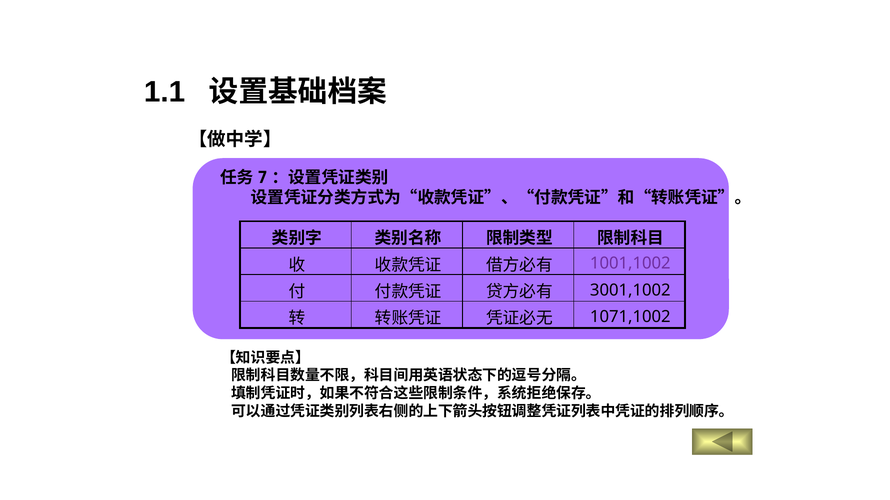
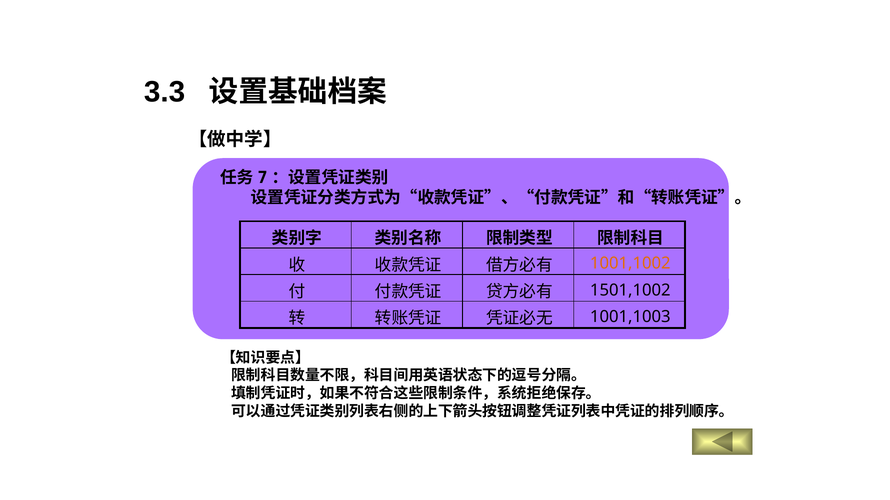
1.1: 1.1 -> 3.3 (165, 92)
1001,1002 colour: purple -> orange (630, 264)
3001,1002: 3001,1002 -> 1501,1002 (630, 291)
1071,1002: 1071,1002 -> 1001,1003 (630, 317)
